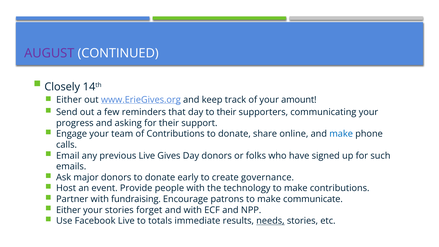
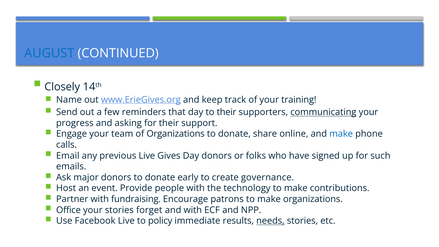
AUGUST colour: purple -> blue (49, 53)
Either: Either -> Name (69, 100)
amount: amount -> training (299, 100)
communicating underline: none -> present (323, 112)
of Contributions: Contributions -> Organizations (176, 134)
make communicate: communicate -> organizations (313, 199)
Either: Either -> Office (68, 210)
totals: totals -> policy (160, 221)
